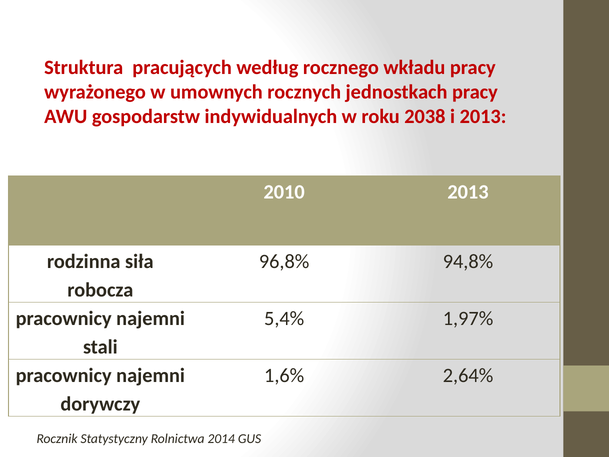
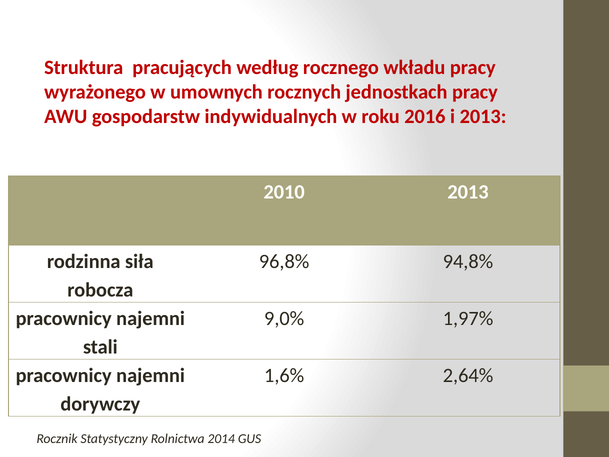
2038: 2038 -> 2016 (425, 116)
5,4%: 5,4% -> 9,0% (284, 318)
